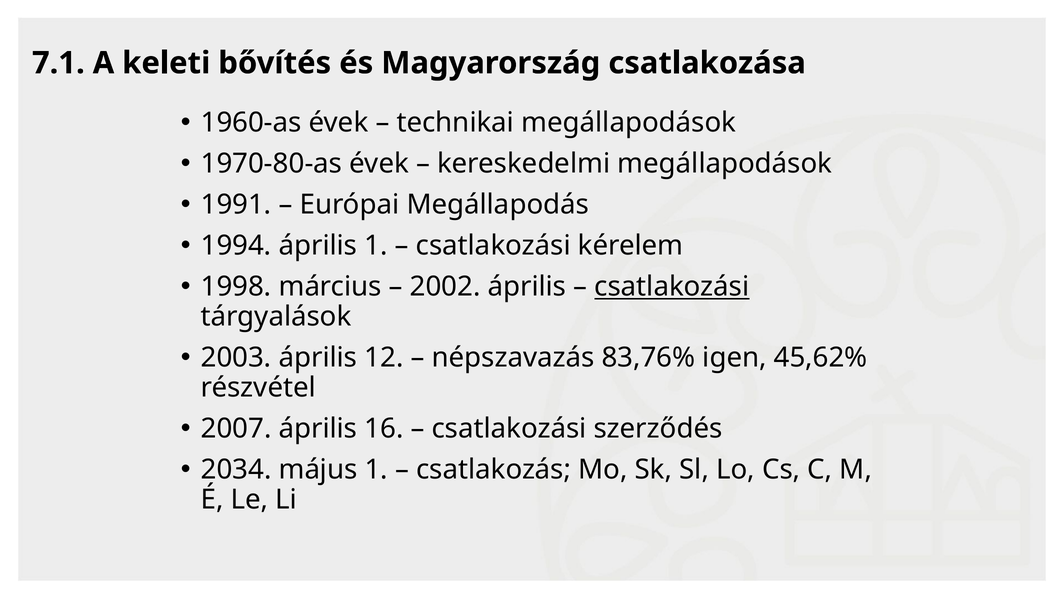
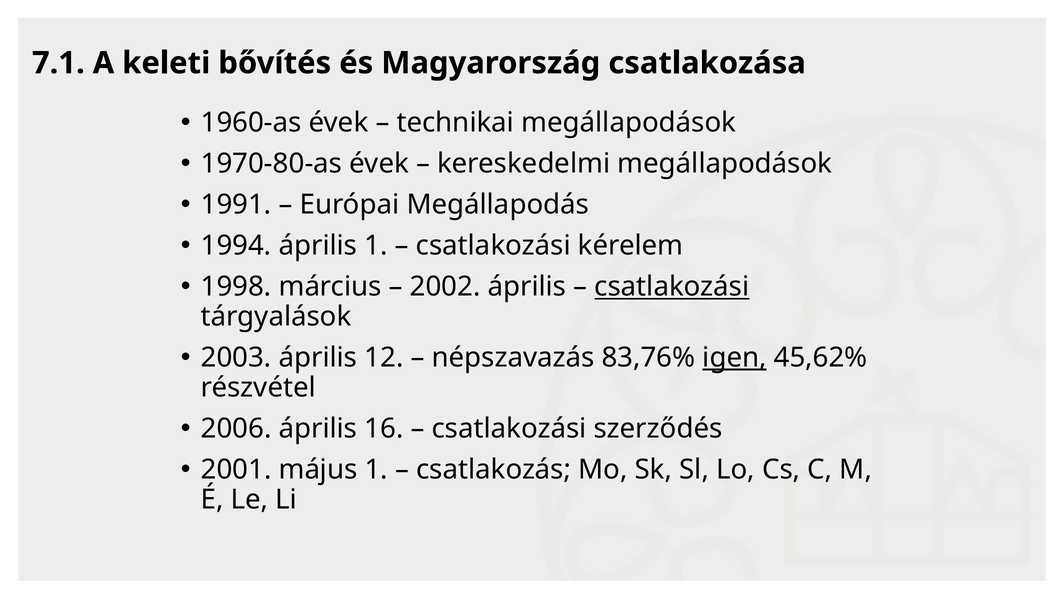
igen underline: none -> present (735, 357)
2007: 2007 -> 2006 (236, 428)
2034: 2034 -> 2001 (236, 469)
